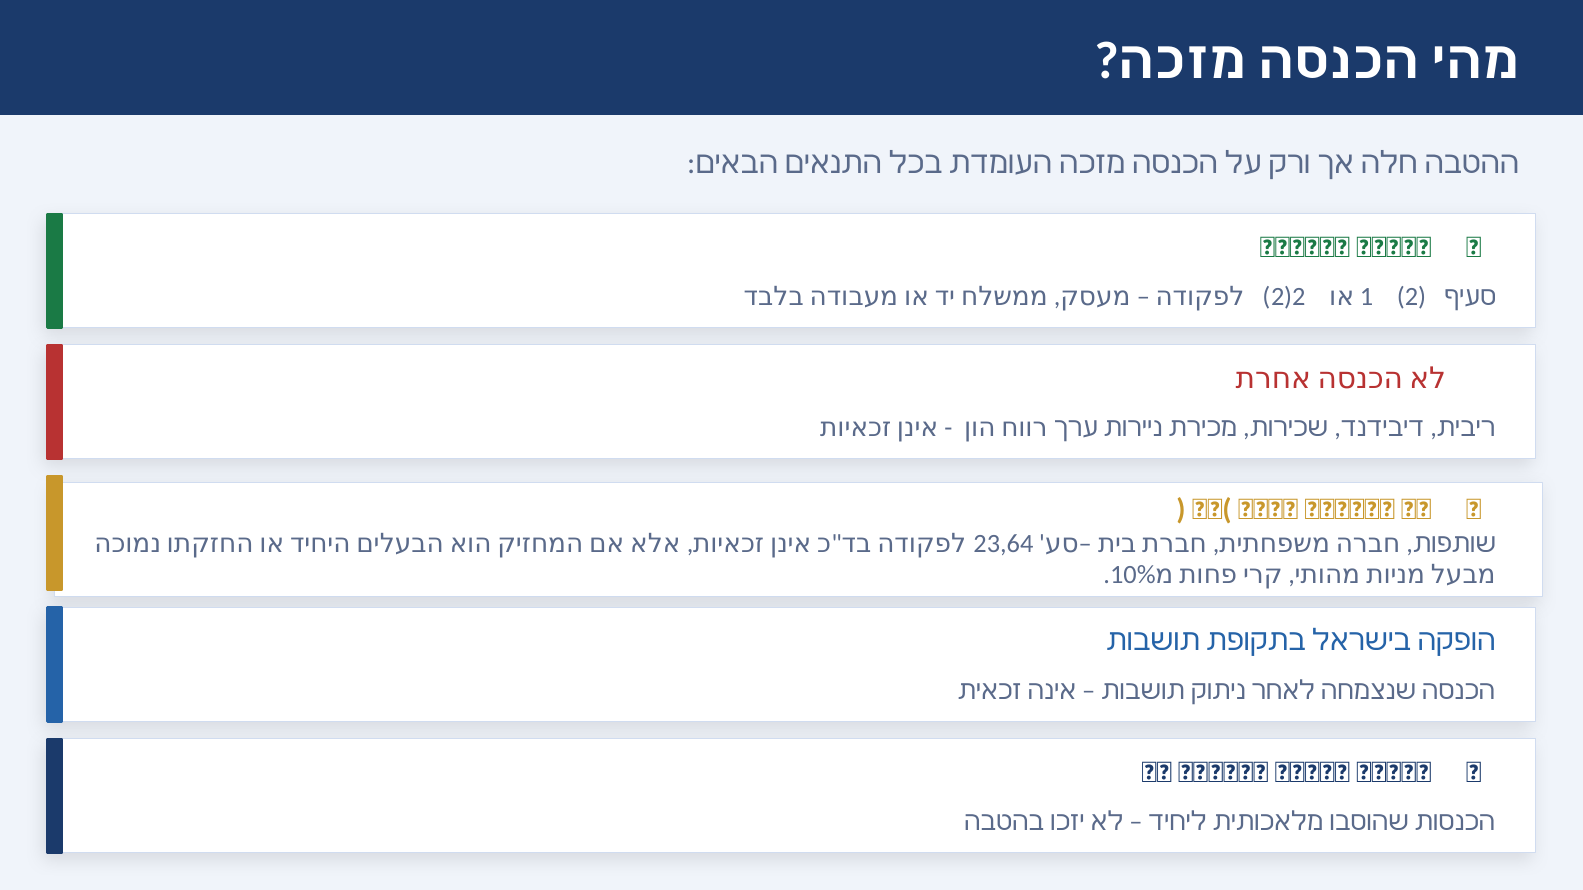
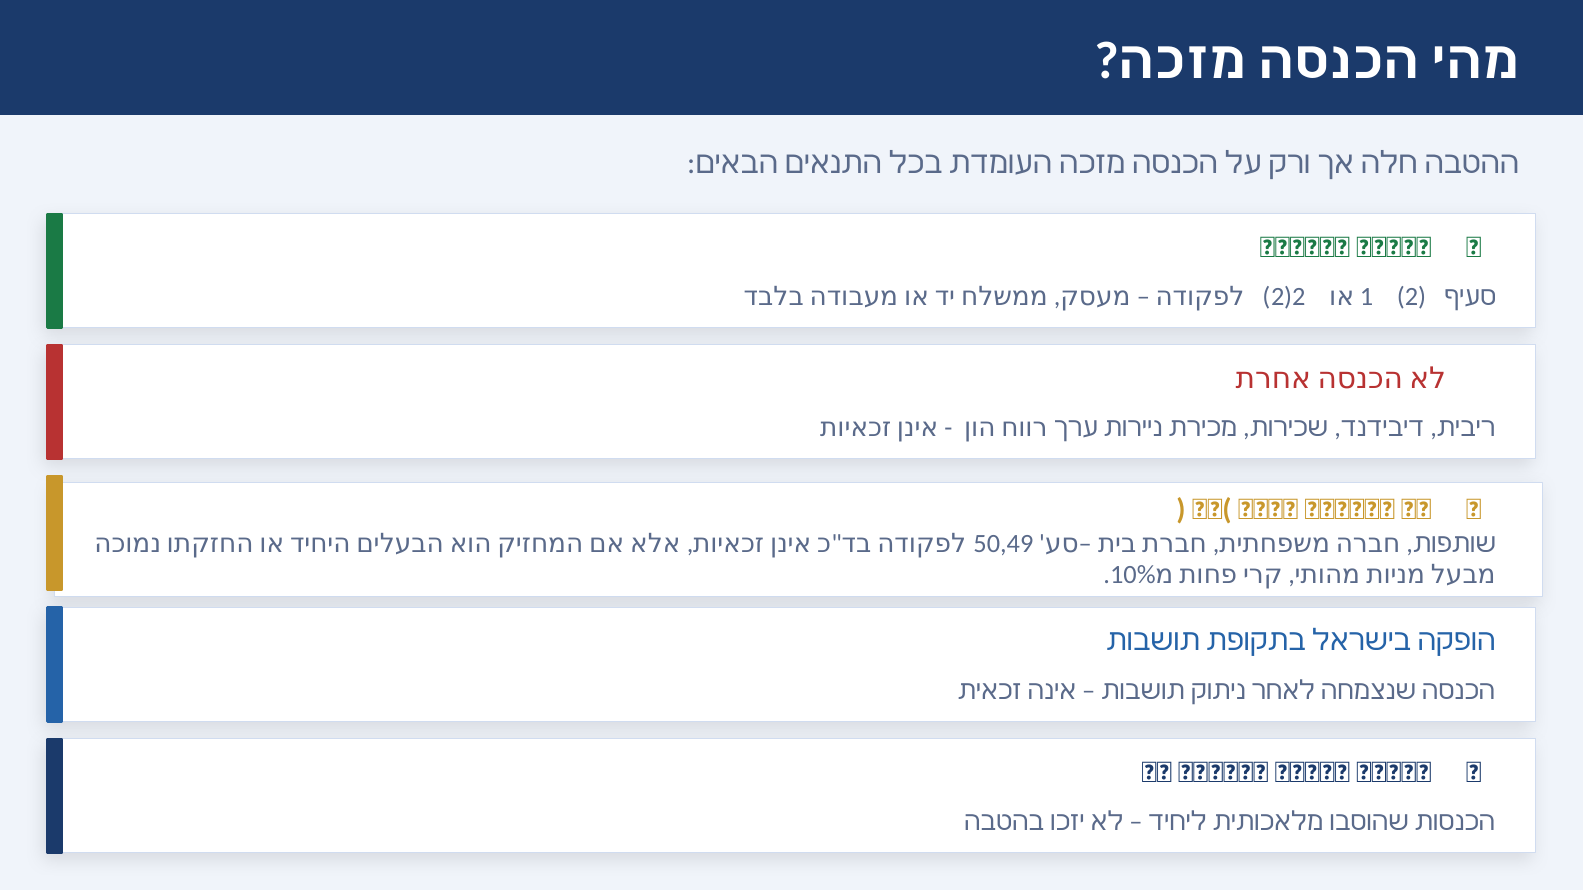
23,64: 23,64 -> 50,49 (1003, 544)
